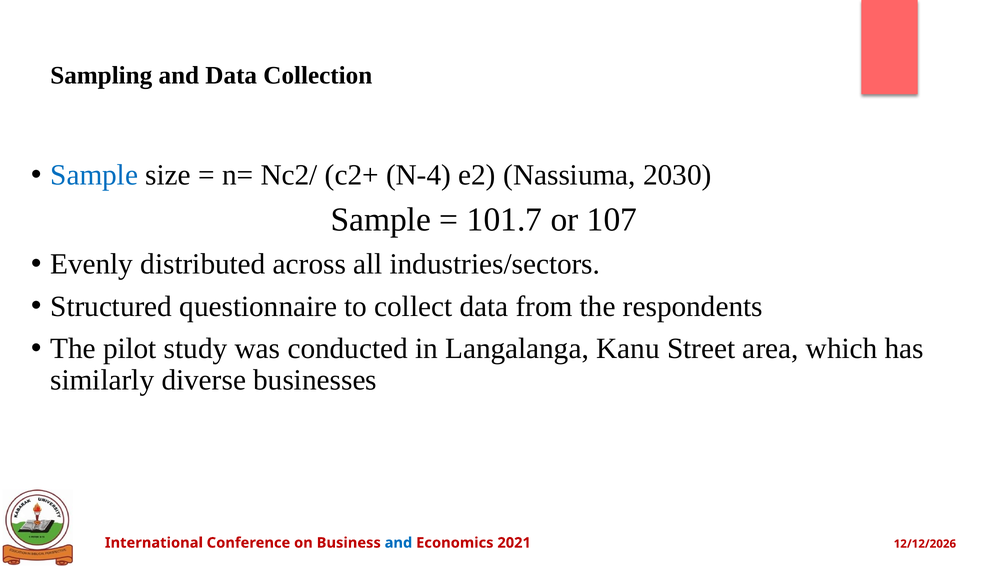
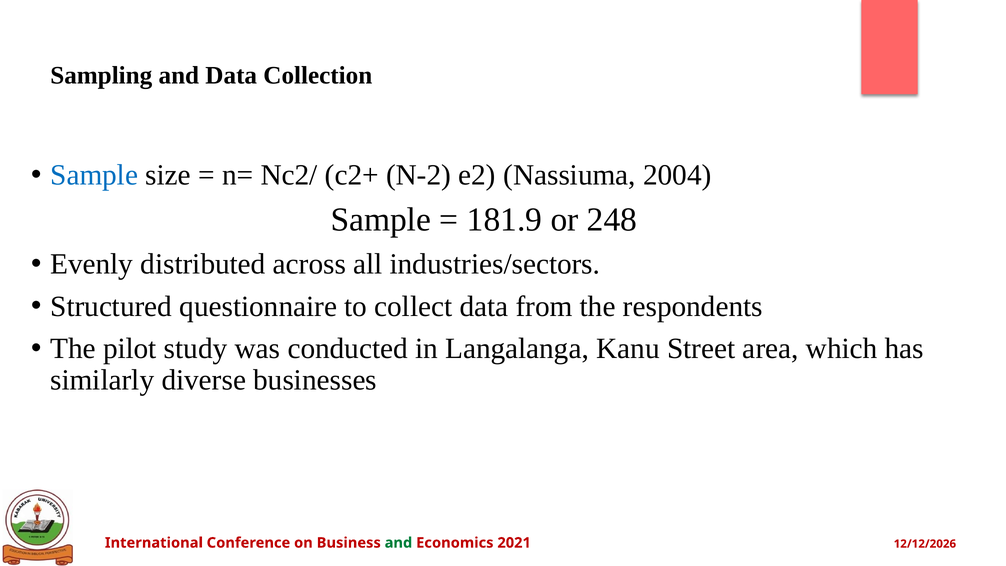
N-4: N-4 -> N-2 (419, 175)
2030: 2030 -> 2004 (677, 175)
101.7: 101.7 -> 181.9 (504, 220)
107: 107 -> 248 (612, 220)
and colour: blue -> green (398, 543)
